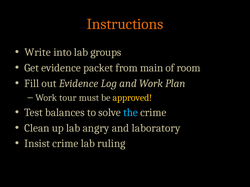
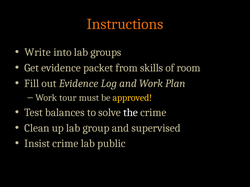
main: main -> skills (152, 68)
the colour: light blue -> white (131, 113)
angry: angry -> group (96, 128)
laboratory: laboratory -> supervised (156, 128)
ruling: ruling -> public (111, 144)
